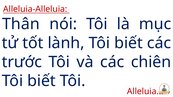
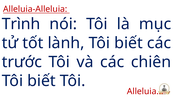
Thân: Thân -> Trình (21, 24)
